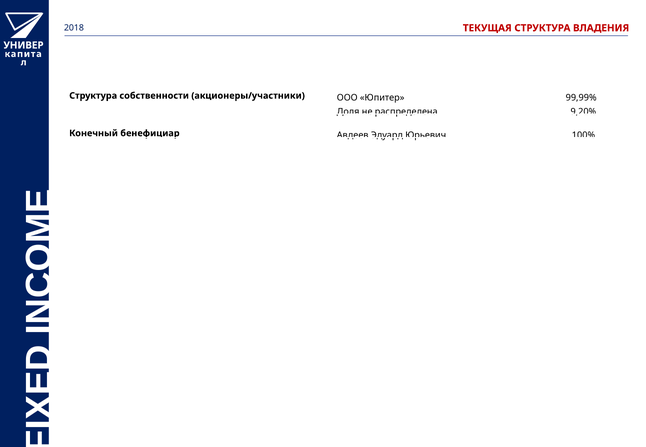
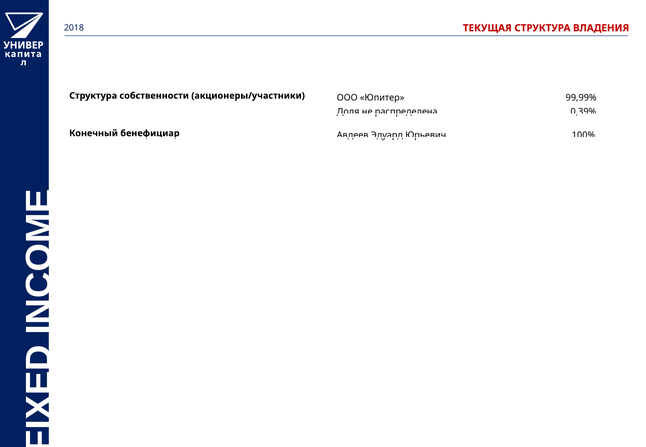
9,20%: 9,20% -> 0,39% (583, 112)
